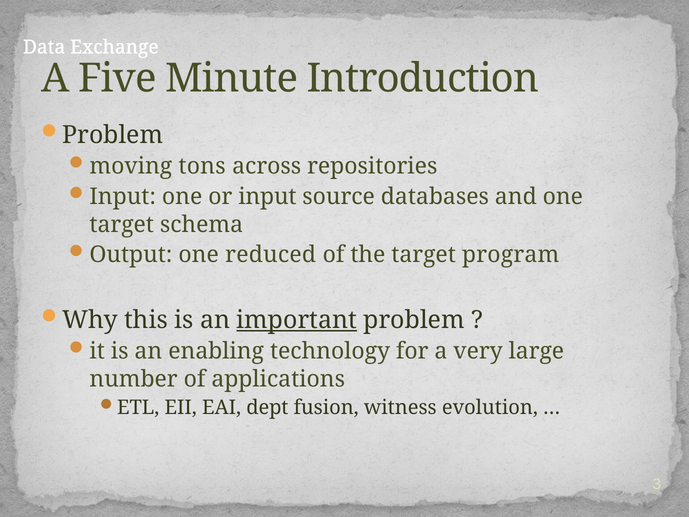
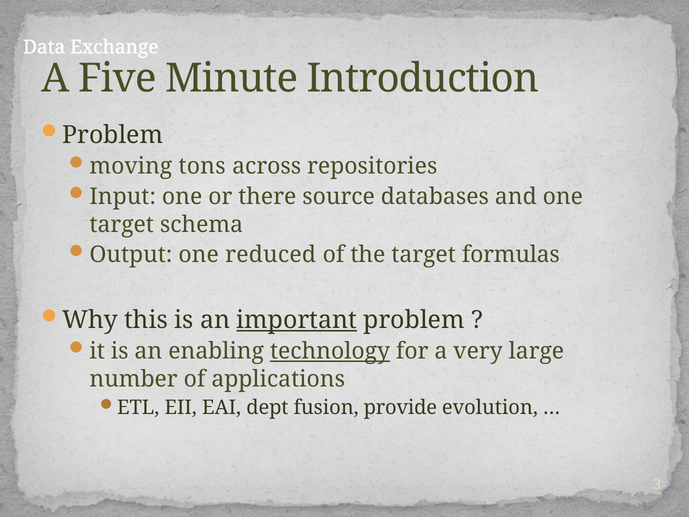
or input: input -> there (267, 197)
program: program -> formulas (511, 255)
technology underline: none -> present (330, 351)
witness: witness -> provide (400, 407)
